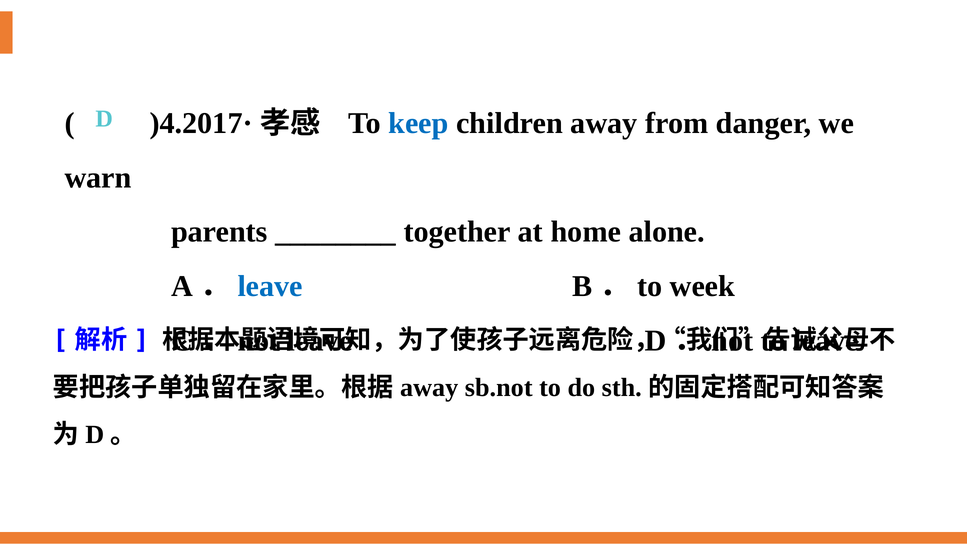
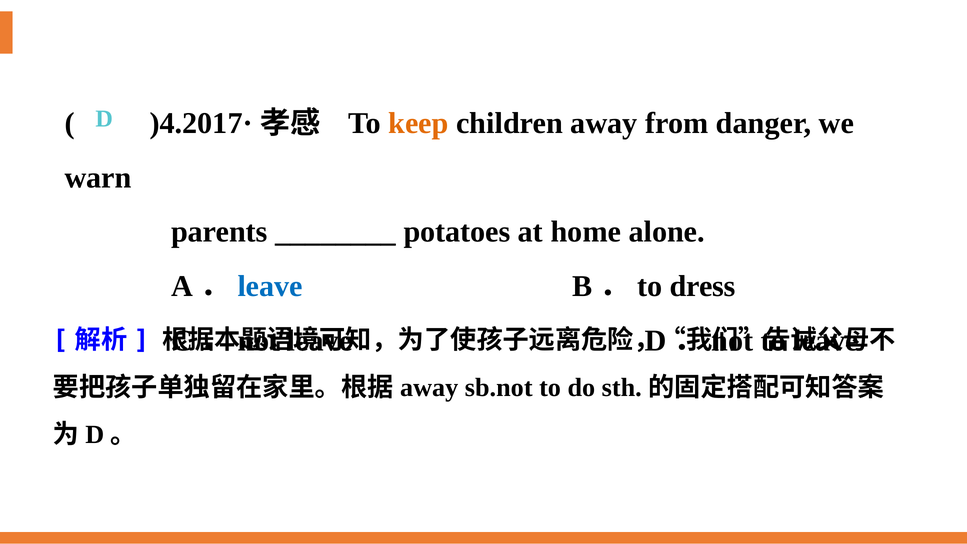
keep colour: blue -> orange (418, 123)
together: together -> potatoes (457, 232)
week: week -> dress (703, 286)
